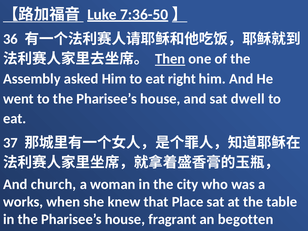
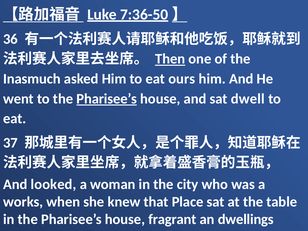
Assembly: Assembly -> Inasmuch (32, 79)
right: right -> ours (182, 79)
Pharisee’s underline: none -> present (107, 99)
church: church -> looked (54, 184)
begotten: begotten -> dwellings (246, 219)
